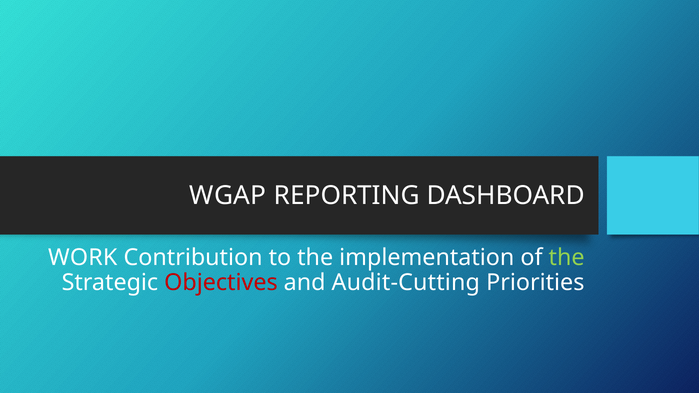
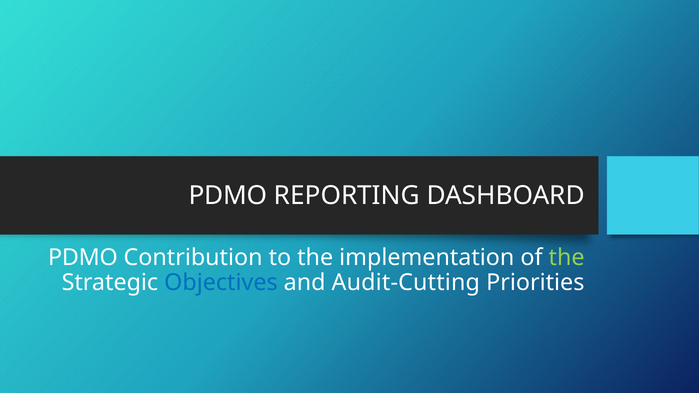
WGAP: WGAP -> PDMO (228, 196)
WORK: WORK -> PDMO (83, 258)
Objectives colour: red -> blue (221, 283)
